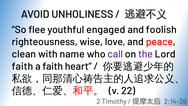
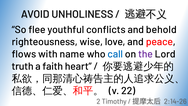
engaged: engaged -> conflicts (106, 30)
foolish: foolish -> behold (161, 30)
clean: clean -> flows (24, 54)
call colour: purple -> blue (115, 54)
faith: faith -> truth (23, 66)
